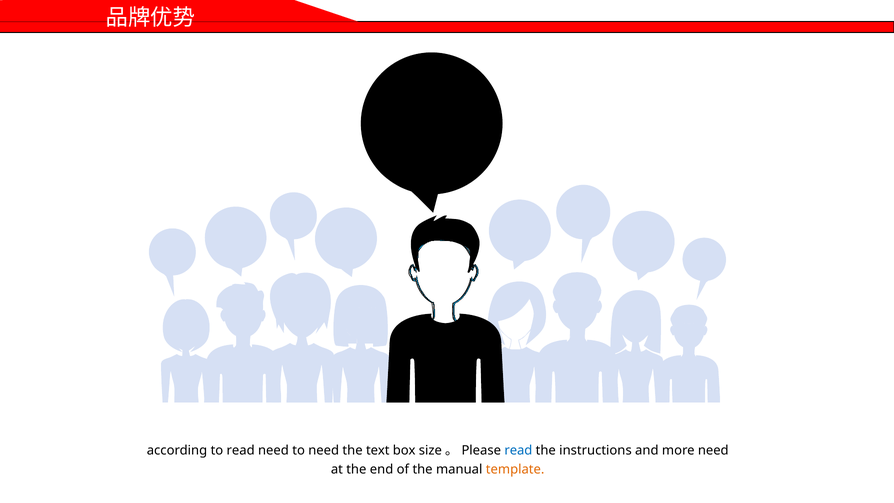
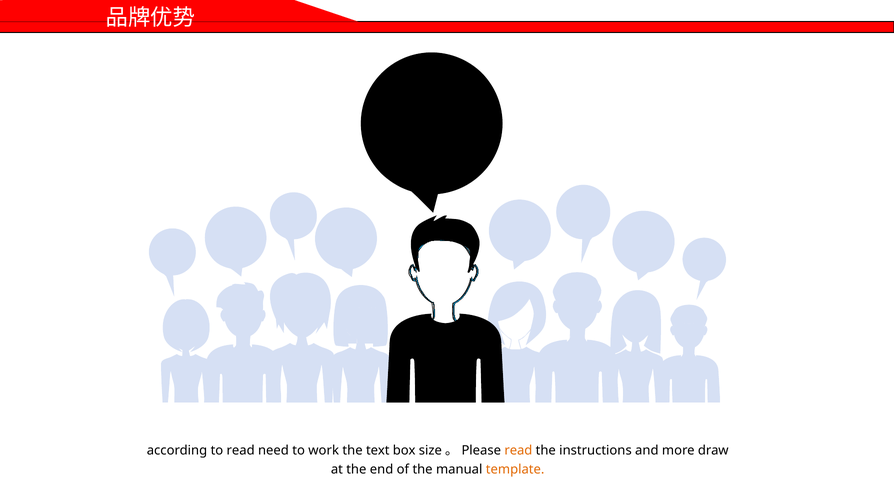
to need: need -> work (324, 450)
read colour: blue -> orange (518, 450)
more need: need -> draw (713, 450)
